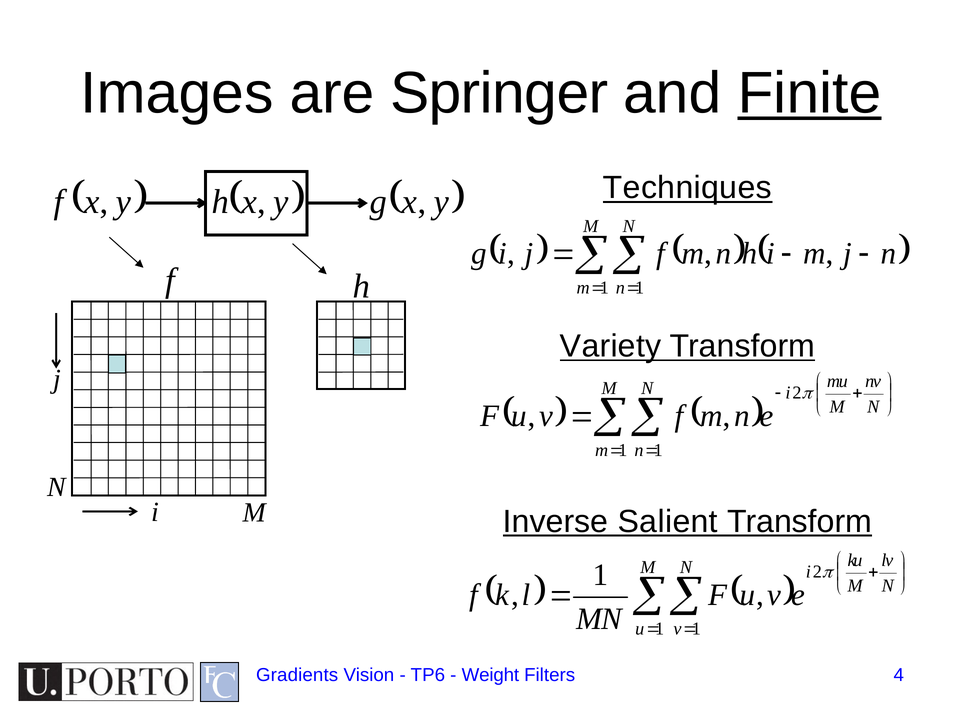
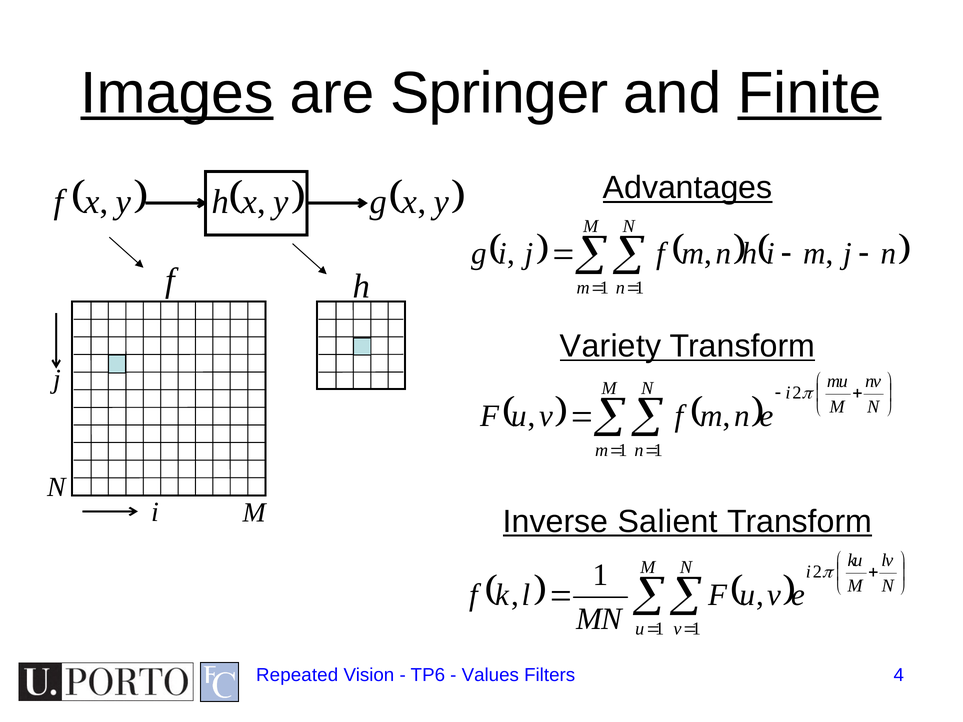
Images underline: none -> present (177, 93)
Techniques: Techniques -> Advantages (688, 188)
Gradients: Gradients -> Repeated (297, 675)
Weight: Weight -> Values (490, 675)
